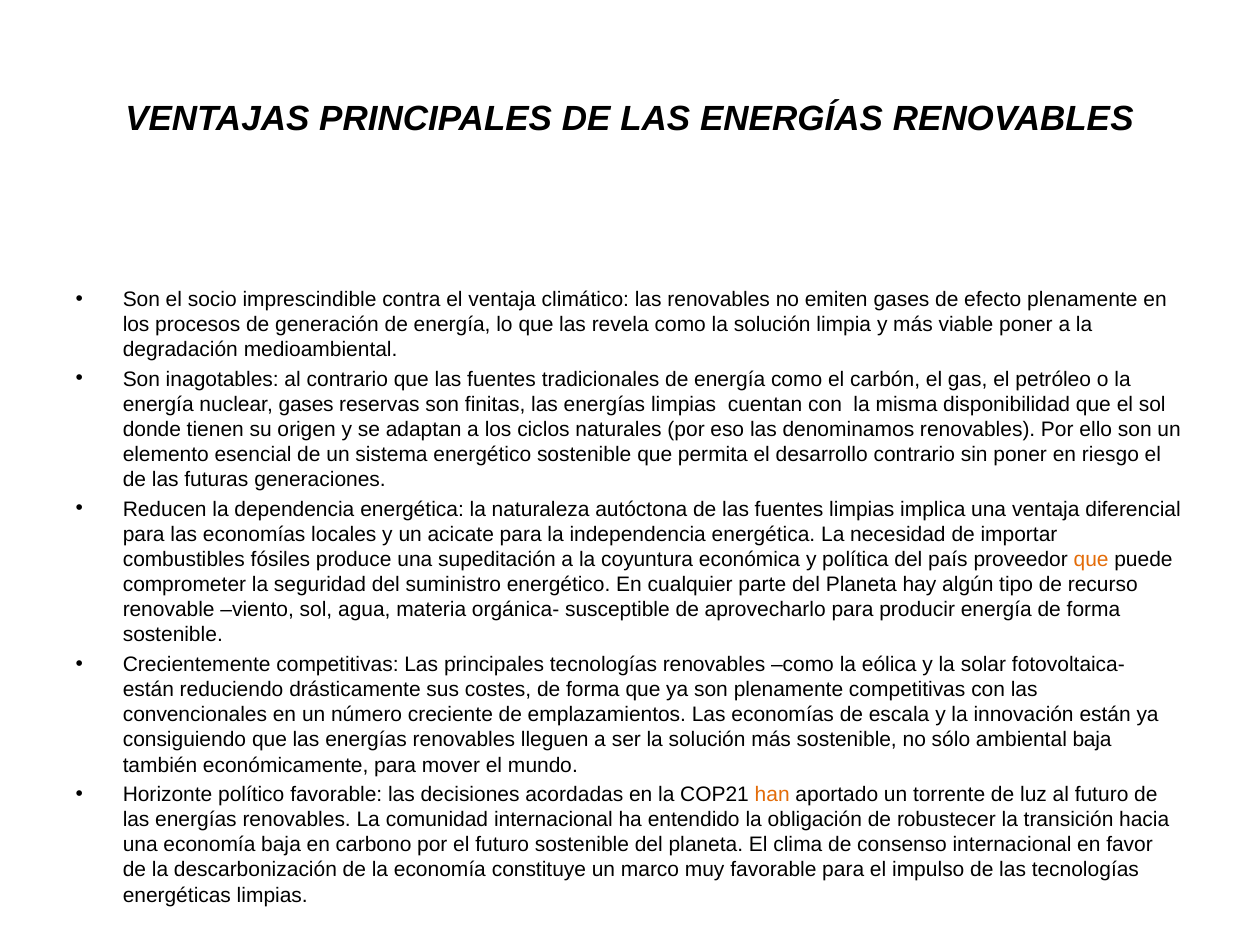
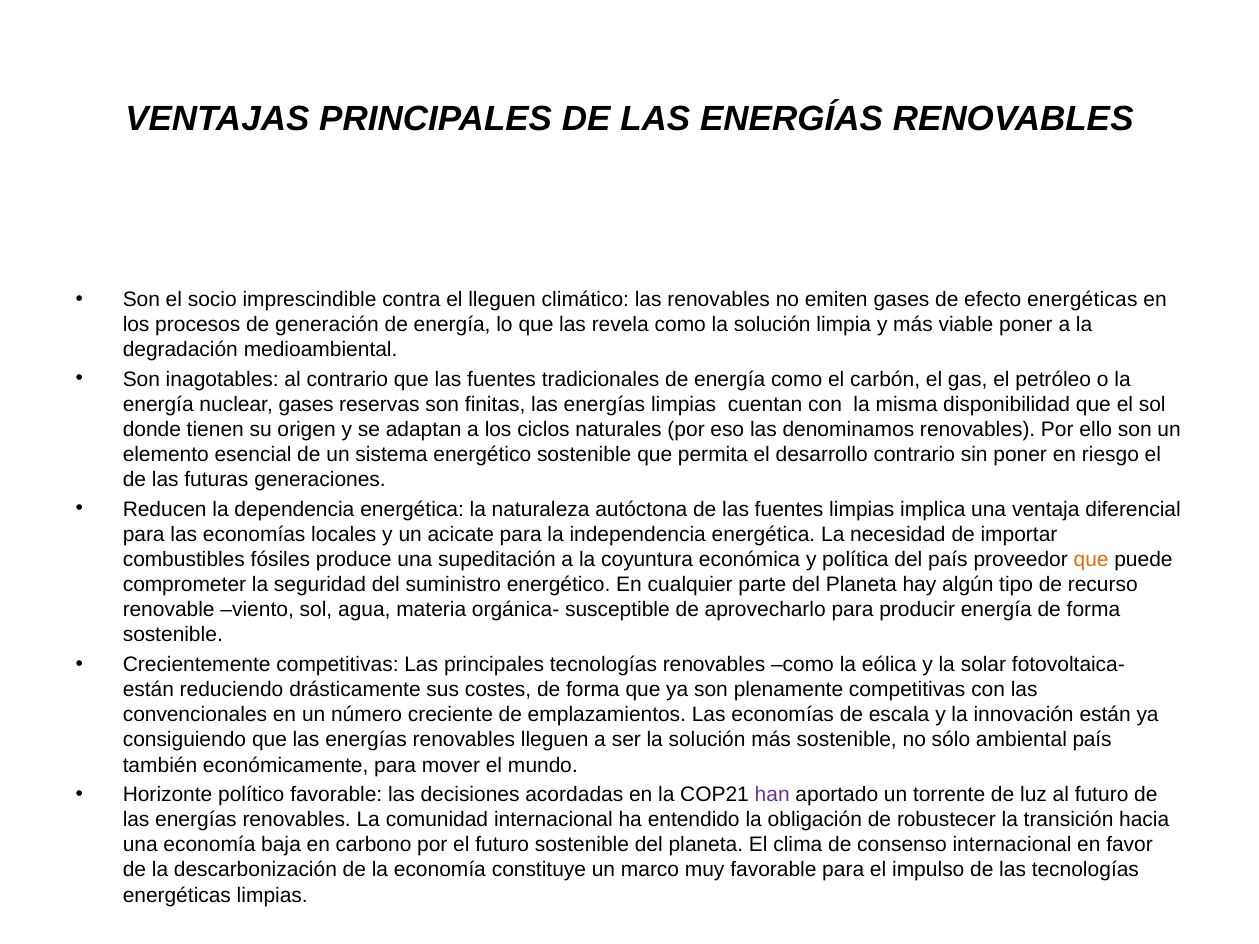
el ventaja: ventaja -> lleguen (502, 299)
efecto plenamente: plenamente -> energéticas (1082, 299)
ambiental baja: baja -> país (1092, 740)
han colour: orange -> purple (772, 795)
